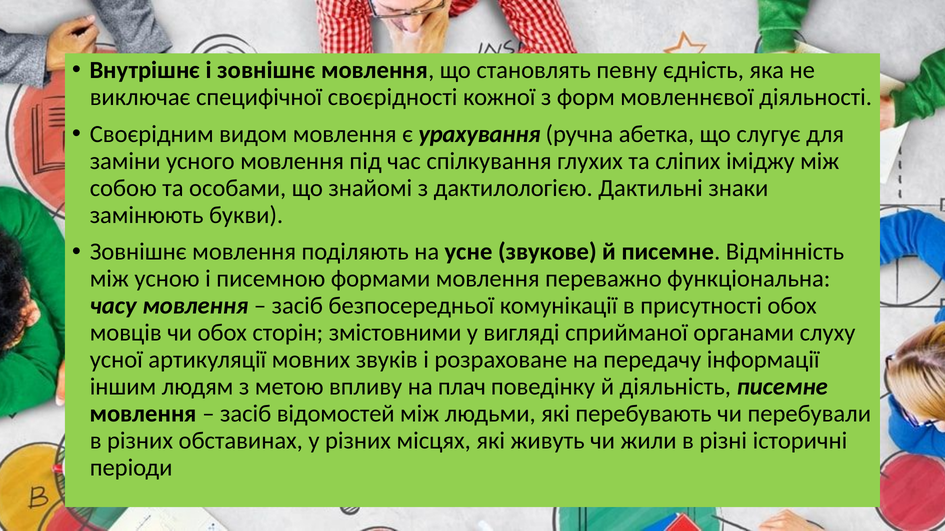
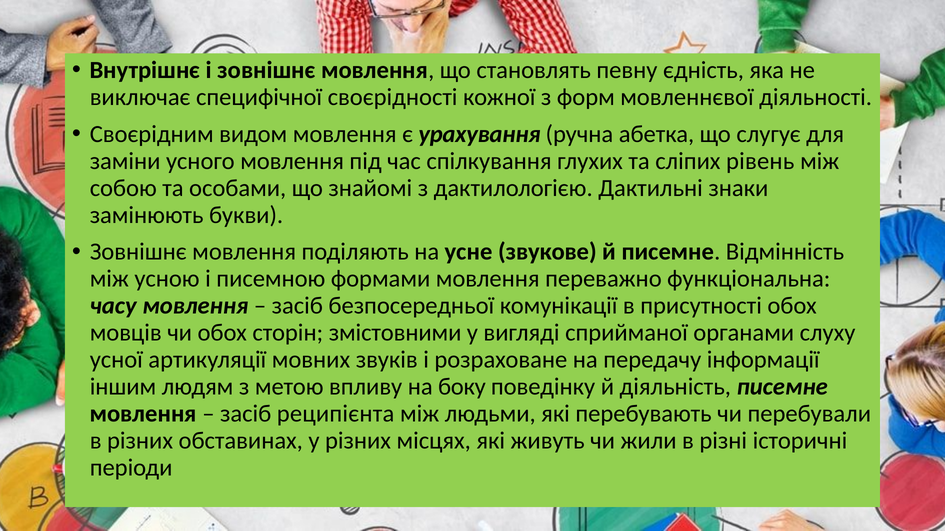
іміджу: іміджу -> рівень (760, 161)
плач: плач -> боку (462, 387)
відомостей: відомостей -> реципієнта (336, 414)
